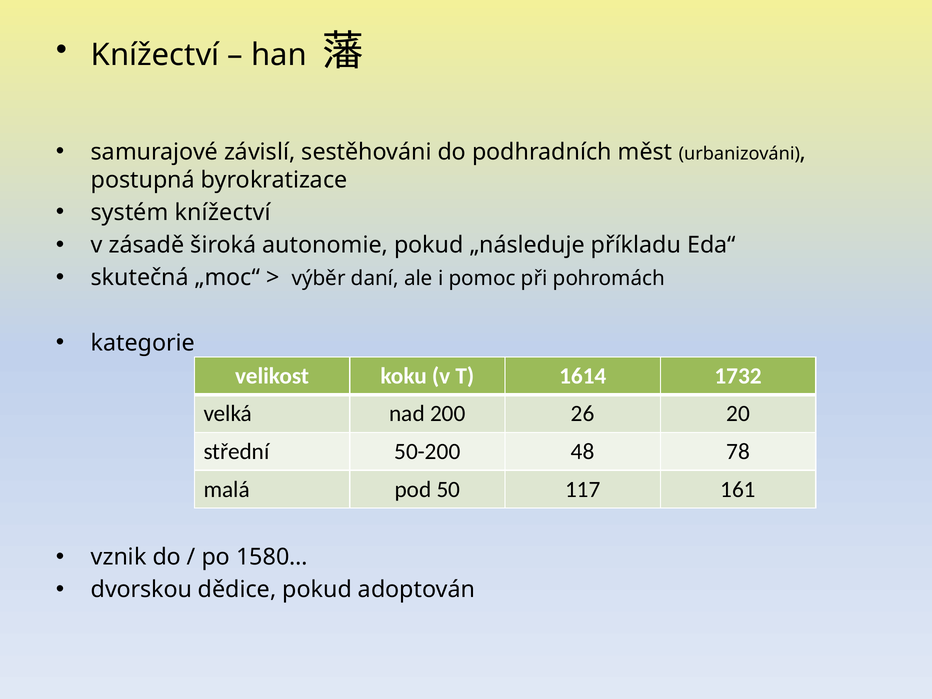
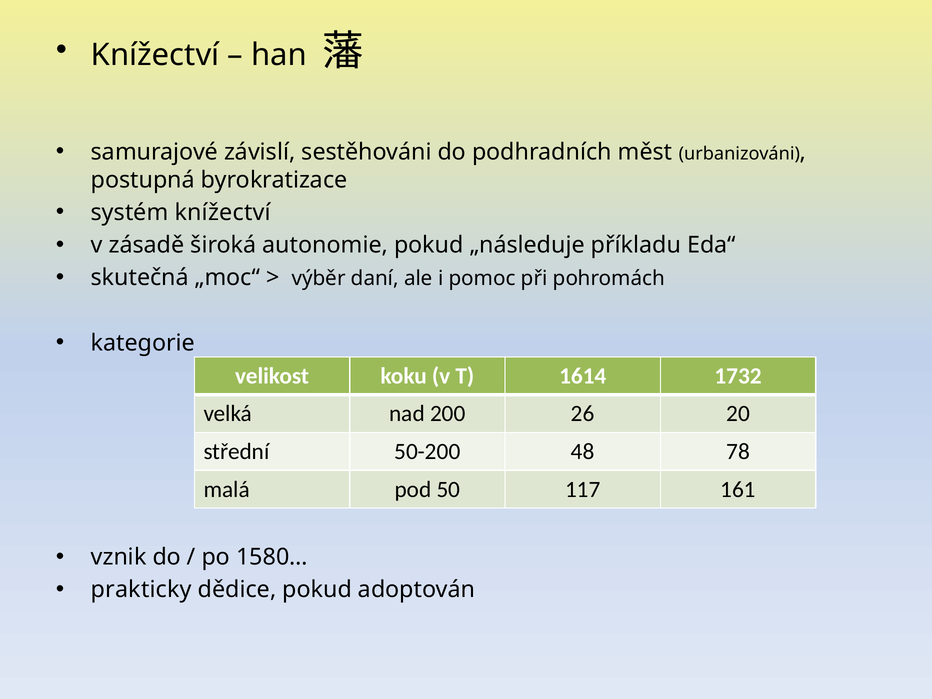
dvorskou: dvorskou -> prakticky (141, 590)
